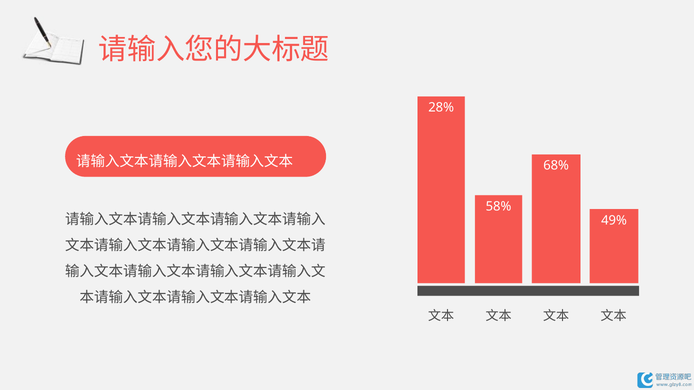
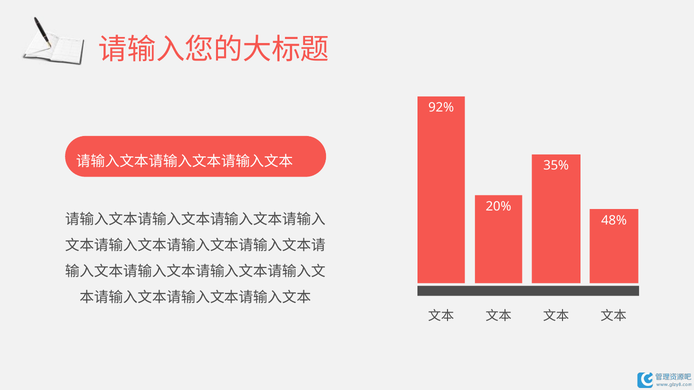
28%: 28% -> 92% (441, 108)
68%: 68% -> 35% (556, 166)
58%: 58% -> 20% (499, 207)
49%: 49% -> 48% (614, 221)
